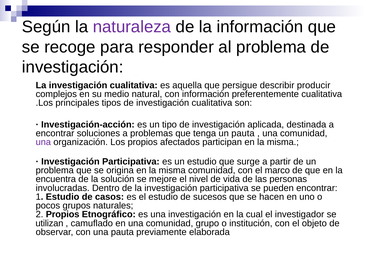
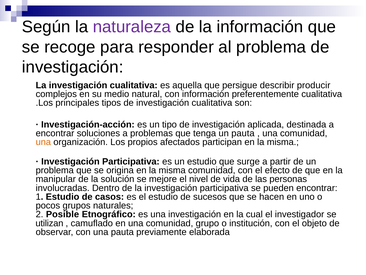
una colour: purple -> orange (43, 142)
marco: marco -> efecto (277, 170)
encuentra: encuentra -> manipular (56, 179)
2 Propios: Propios -> Posible (63, 214)
